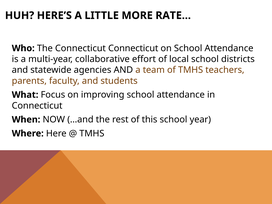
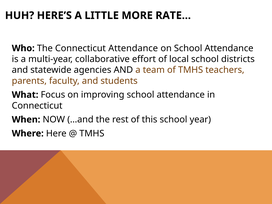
Connecticut Connecticut: Connecticut -> Attendance (133, 48)
